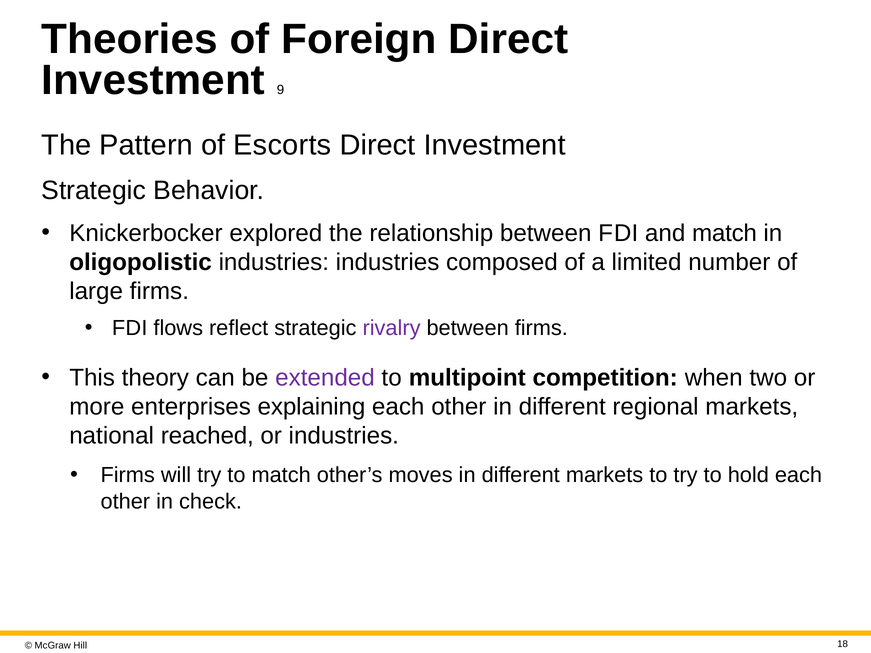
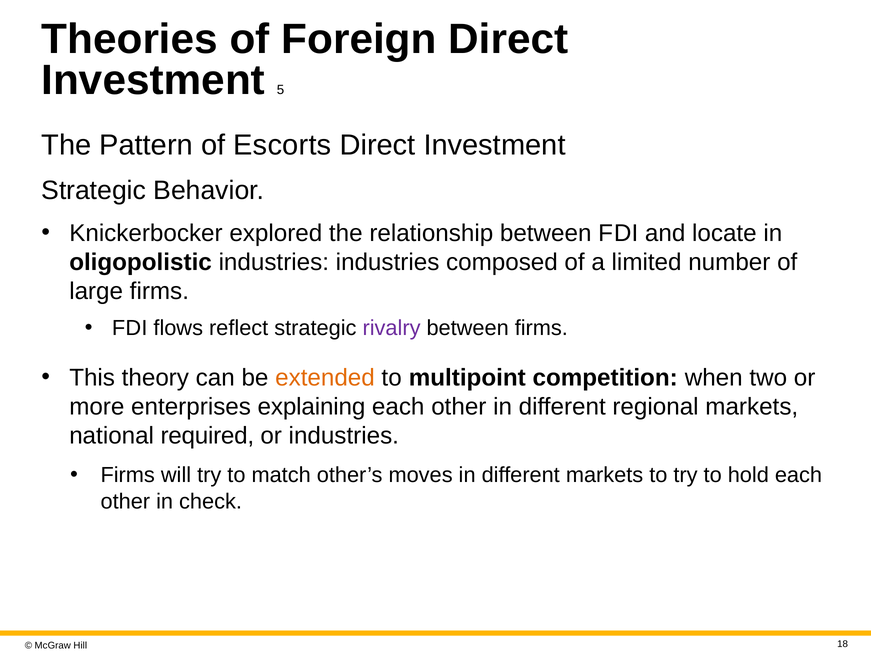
9: 9 -> 5 (281, 90)
and match: match -> locate (724, 233)
extended colour: purple -> orange (325, 378)
reached: reached -> required (207, 436)
